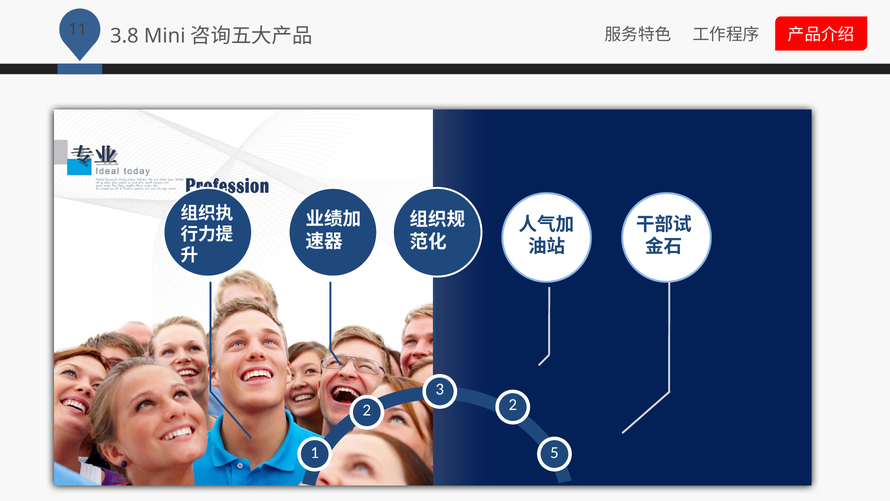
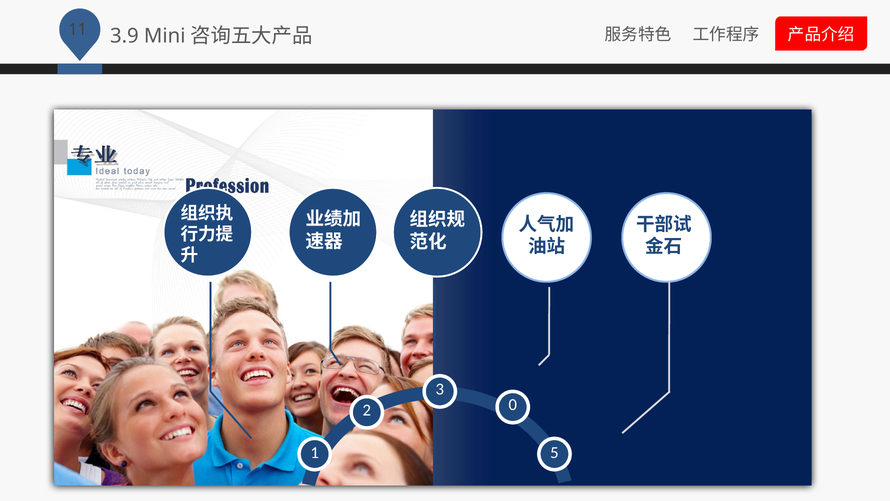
3.8: 3.8 -> 3.9 (124, 36)
2 2: 2 -> 0 (513, 404)
